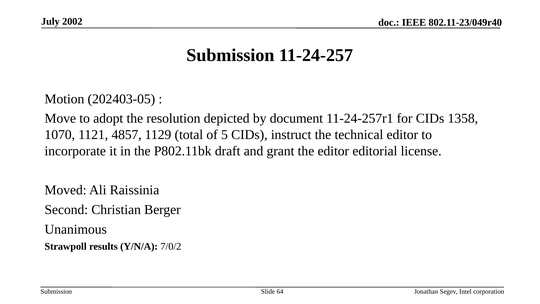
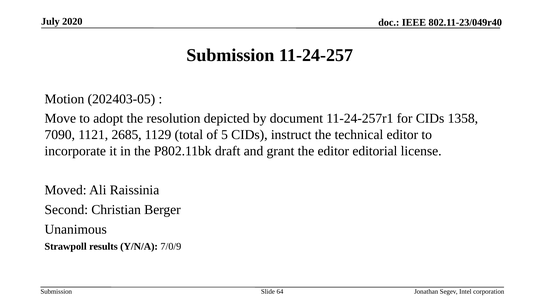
2002: 2002 -> 2020 (72, 21)
1070: 1070 -> 7090 (60, 135)
4857: 4857 -> 2685 (127, 135)
7/0/2: 7/0/2 -> 7/0/9 (171, 246)
